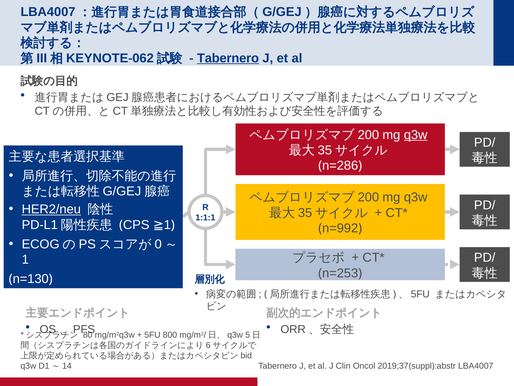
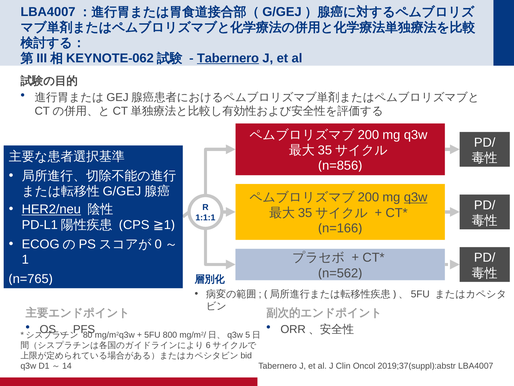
q3w underline: present -> none (416, 135)
n=286: n=286 -> n=856 (340, 165)
q3w underline: none -> present (416, 197)
n=992: n=992 -> n=166 (340, 228)
n=253: n=253 -> n=562 (340, 273)
n=130: n=130 -> n=765 (31, 279)
